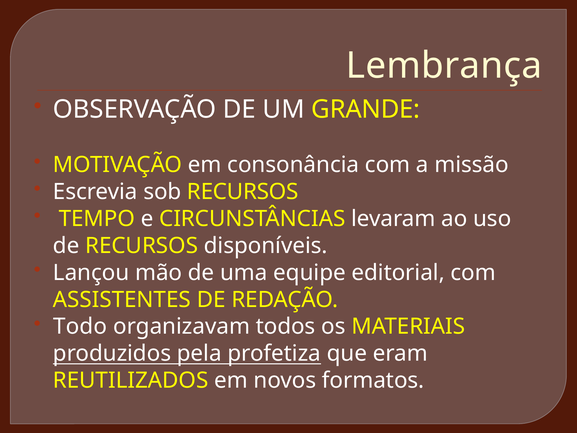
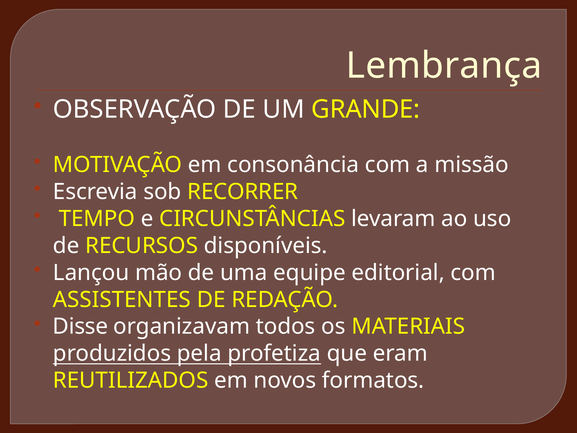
sob RECURSOS: RECURSOS -> RECORRER (243, 192)
Todo: Todo -> Disse (80, 326)
